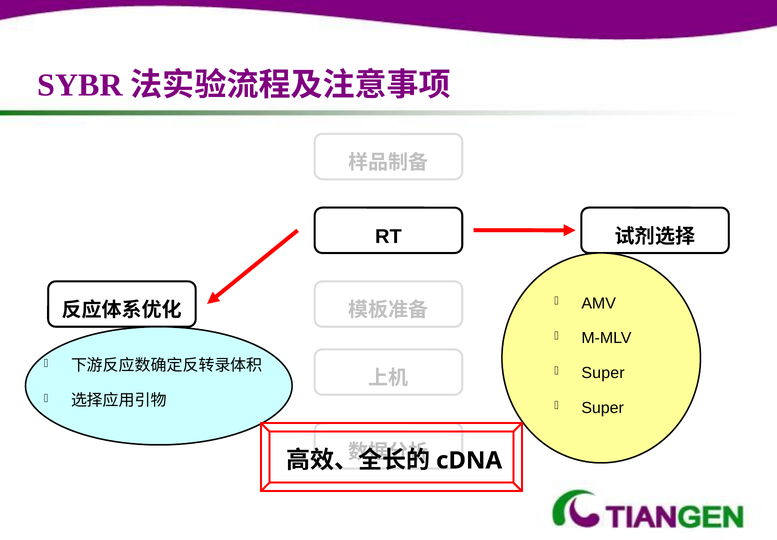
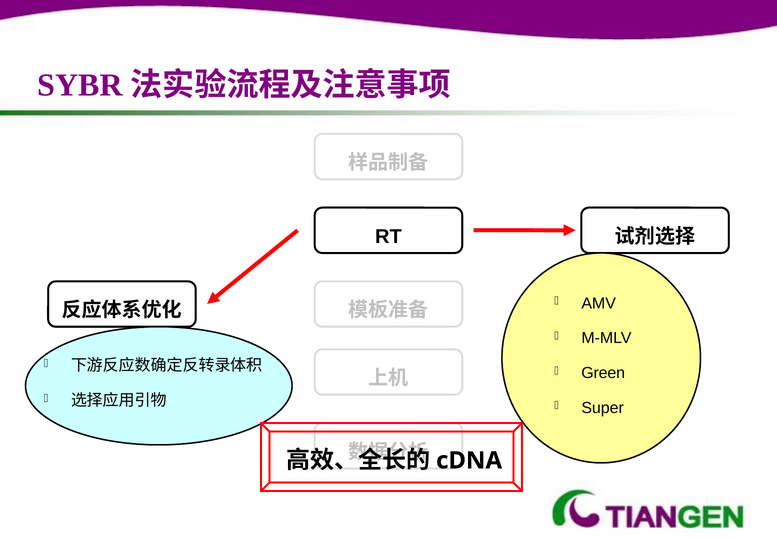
Super: Super -> Green (603, 373)
